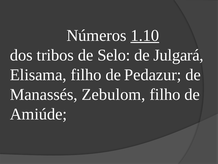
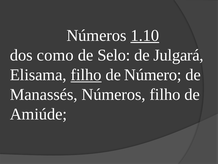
tribos: tribos -> como (55, 55)
filho underline: none -> present (86, 75)
Pedazur: Pedazur -> Número (153, 75)
Manassés Zebulom: Zebulom -> Números (114, 94)
